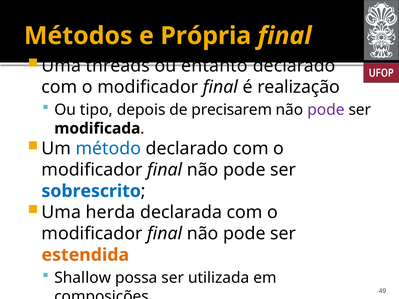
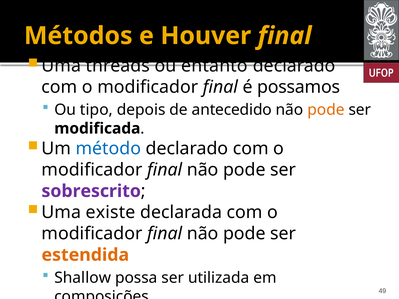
Própria: Própria -> Houver (206, 36)
realização: realização -> possamos (299, 87)
precisarem: precisarem -> antecedido (232, 110)
pode colour: purple -> orange (326, 110)
sobrescrito colour: blue -> purple (91, 191)
herda: herda -> existe (111, 213)
